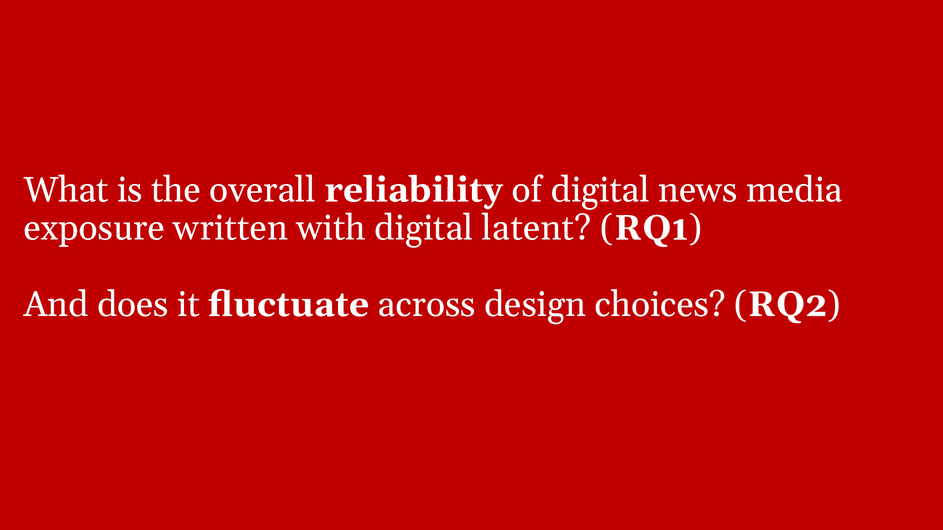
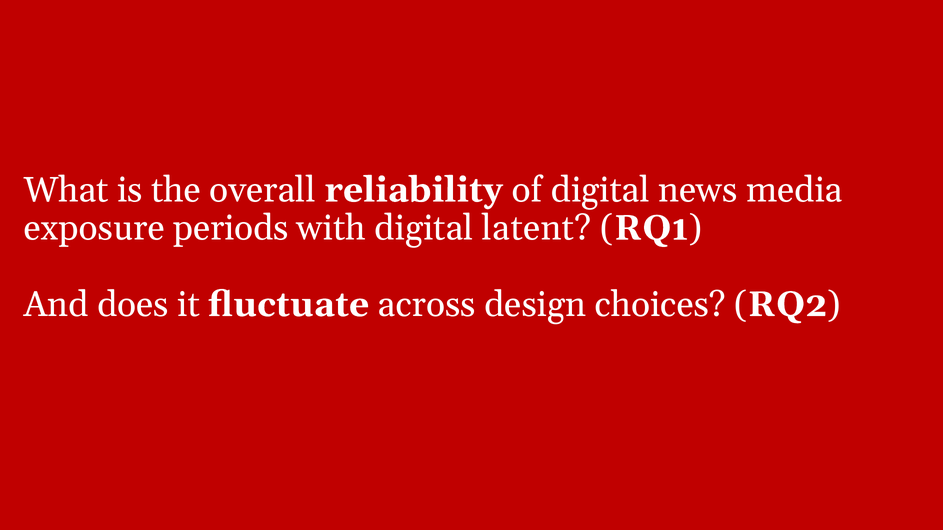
written: written -> periods (231, 228)
